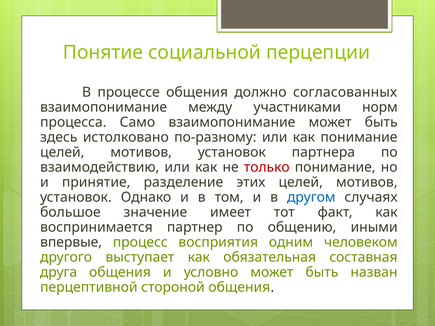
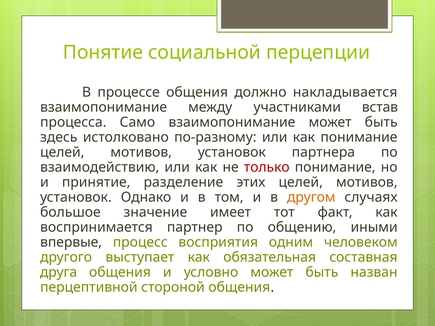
согласованных: согласованных -> накладывается (345, 92)
норм: норм -> встав (380, 107)
другом colour: blue -> orange (311, 197)
